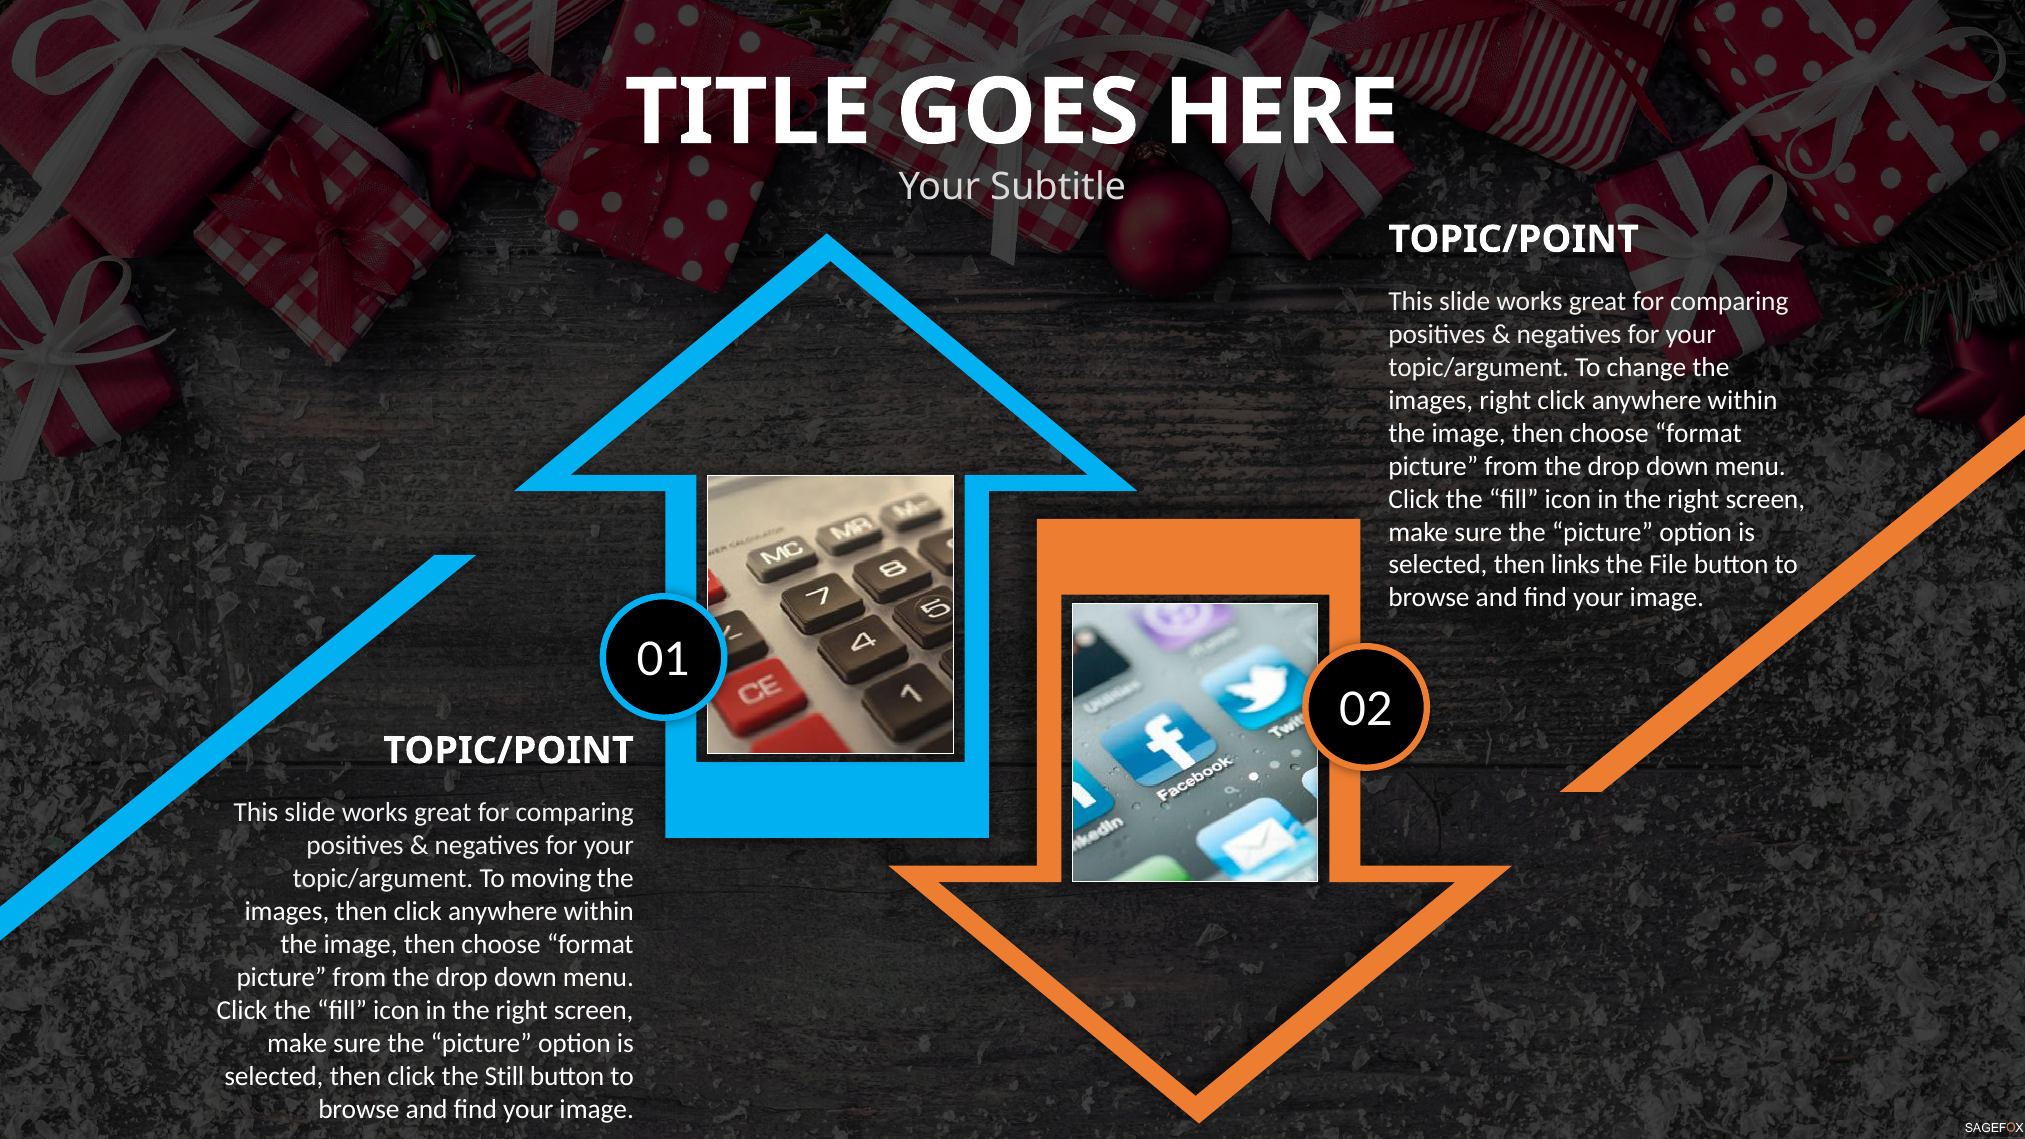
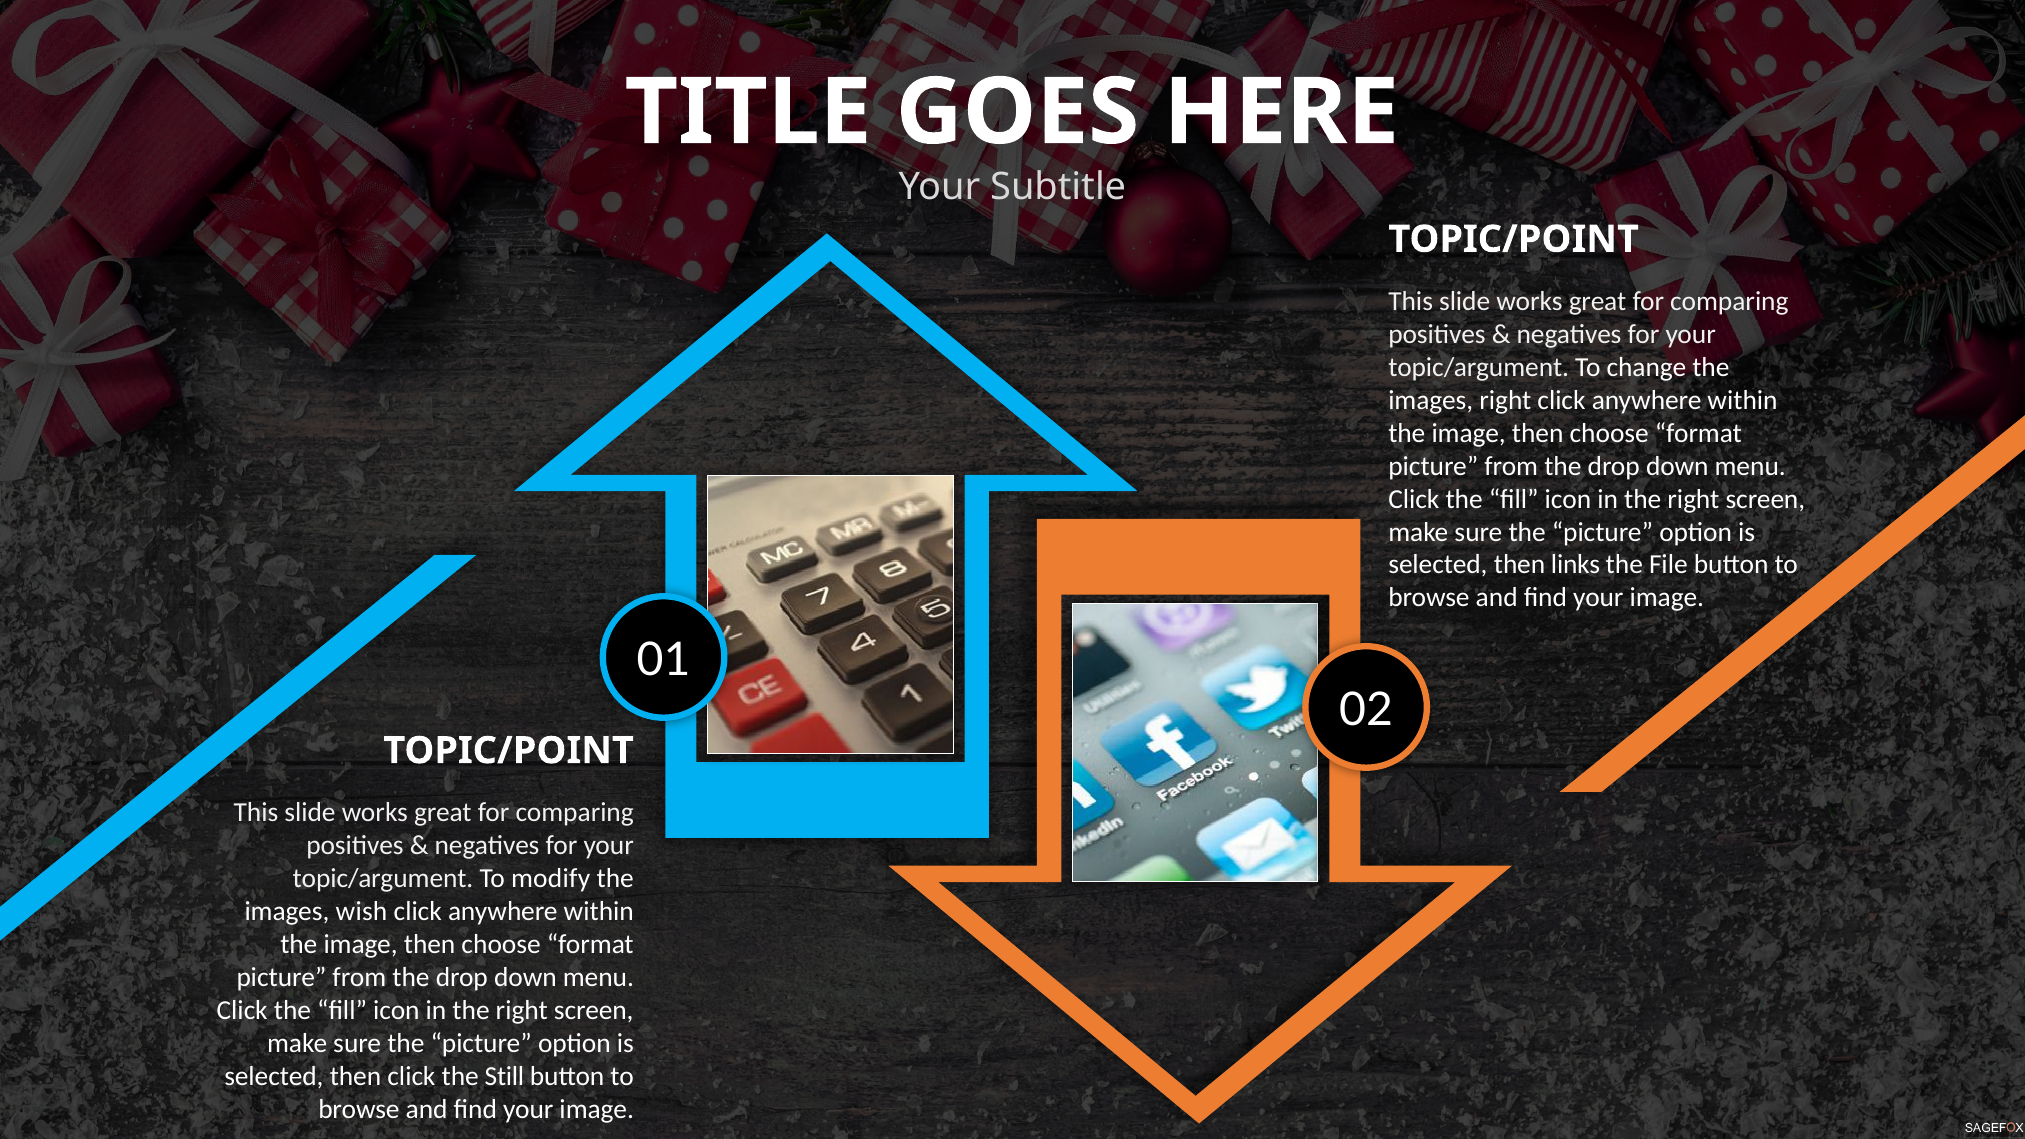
moving: moving -> modify (551, 879)
images then: then -> wish (362, 912)
